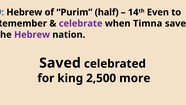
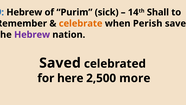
half: half -> sick (107, 12)
Even: Even -> Shall (158, 12)
celebrate colour: purple -> orange (81, 23)
Timna: Timna -> Perish (148, 23)
king: king -> here (70, 78)
